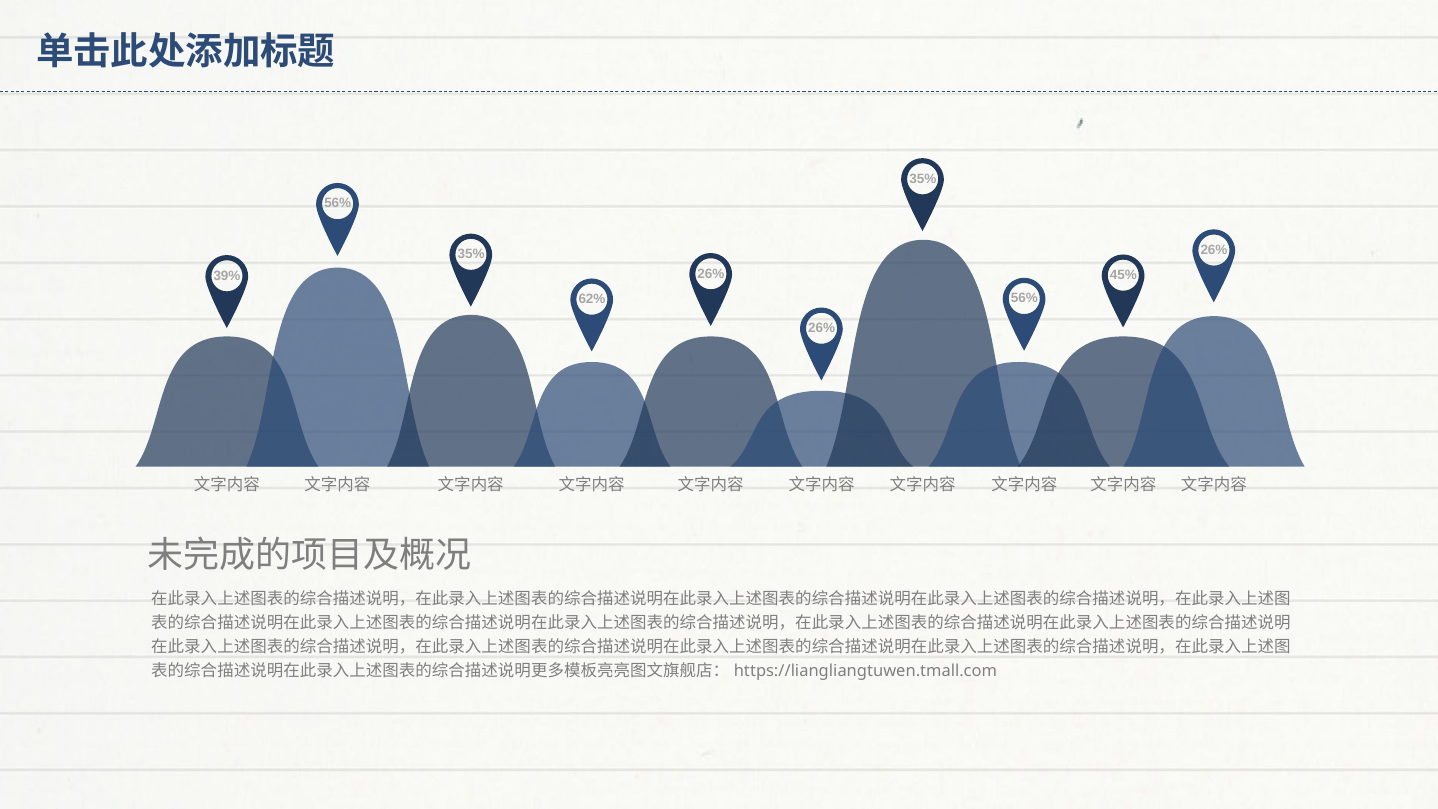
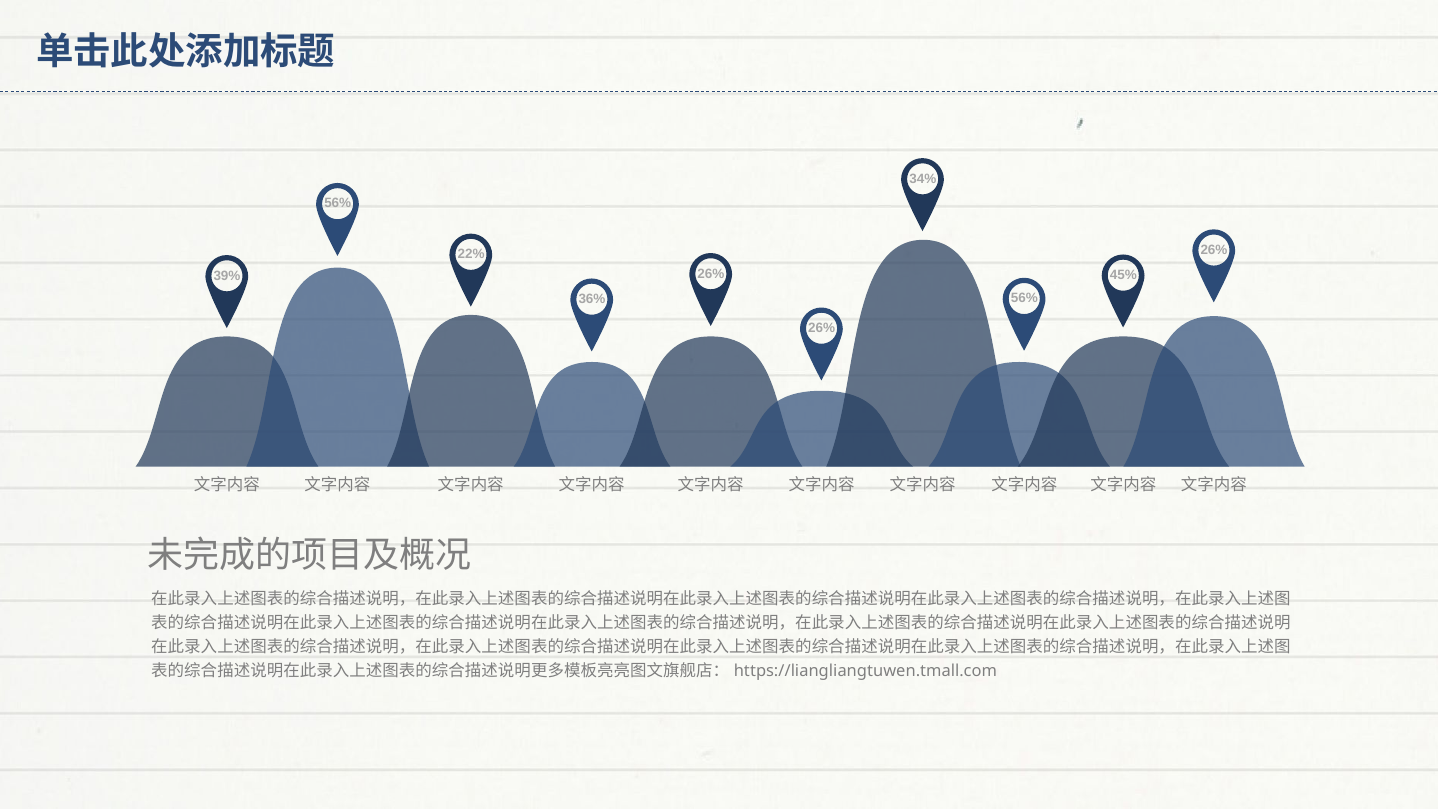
35%: 35% -> 34% (923, 179)
35%: 35% -> 22% (471, 254)
62%: 62% -> 36% (592, 299)
